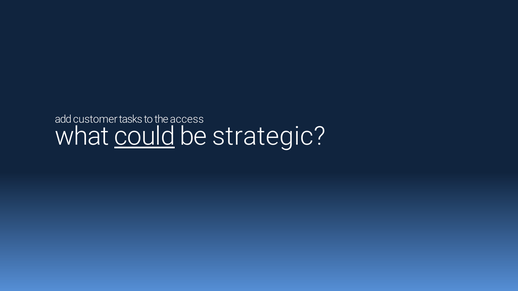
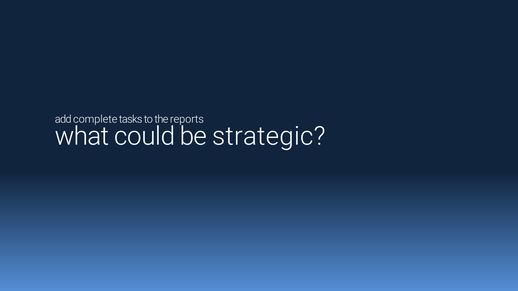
customer: customer -> complete (95, 120)
access: access -> reports (187, 120)
could underline: present -> none (145, 136)
